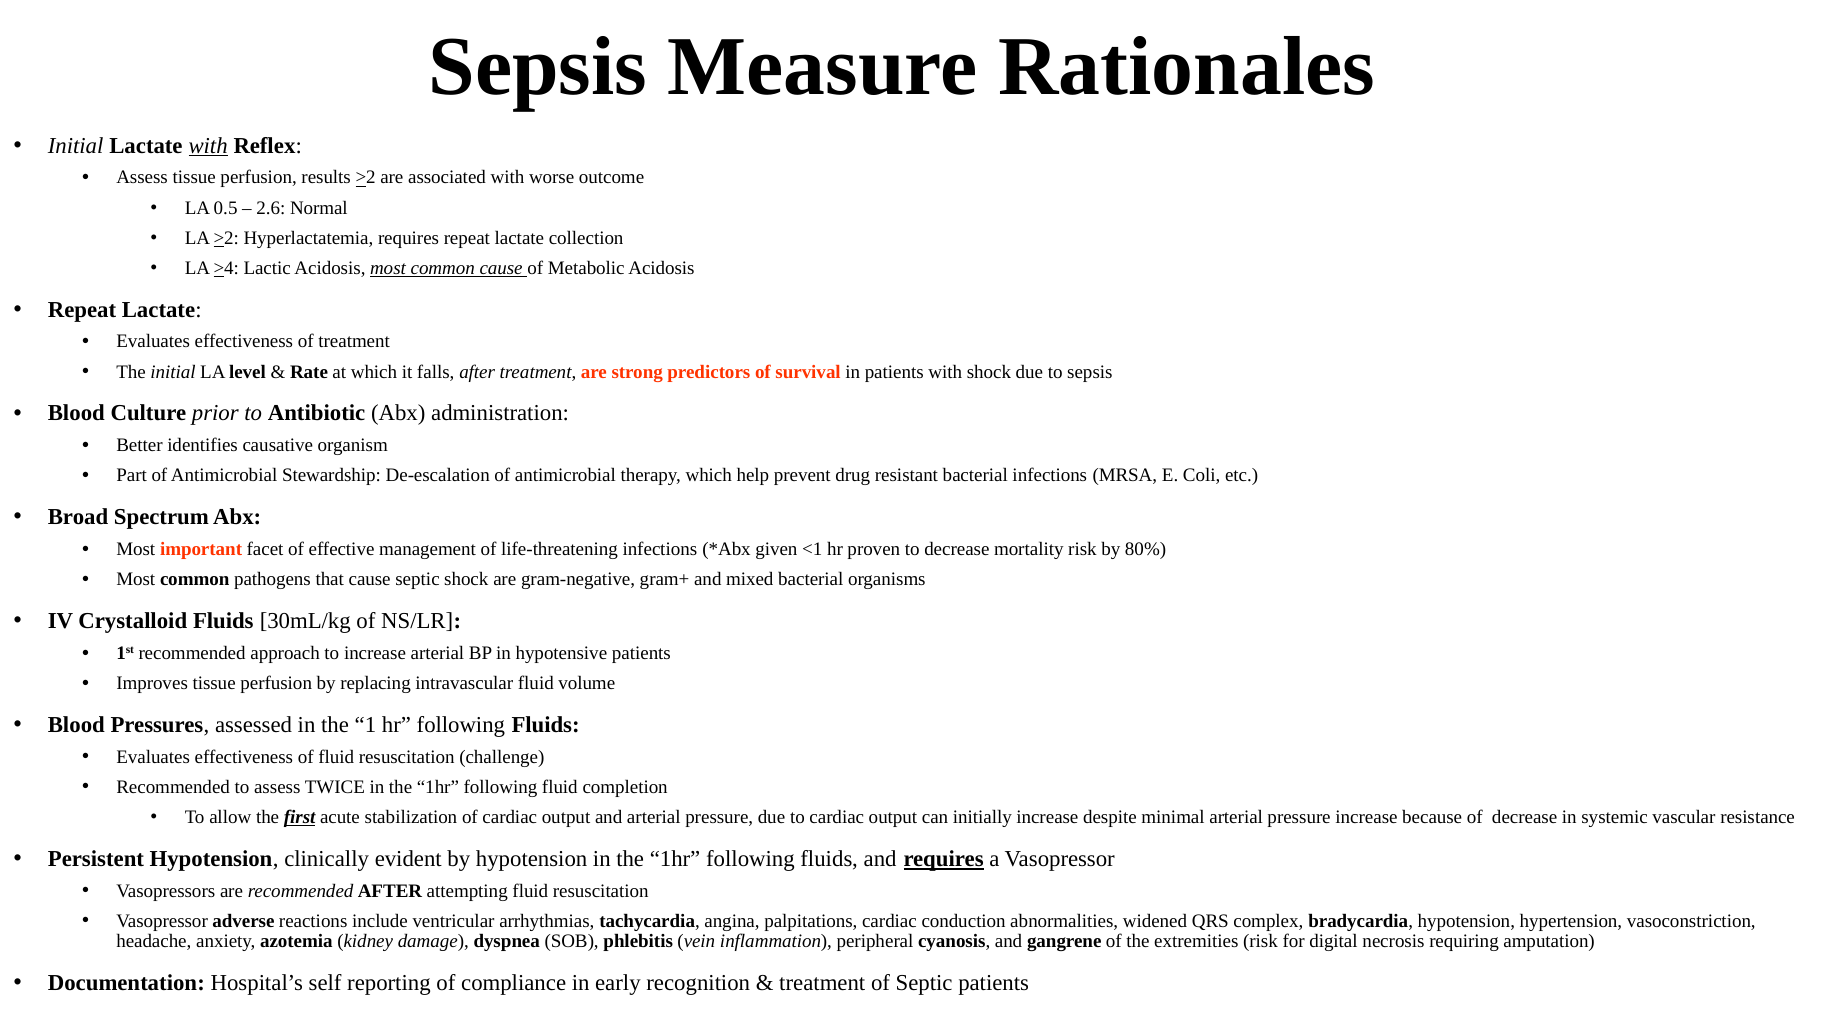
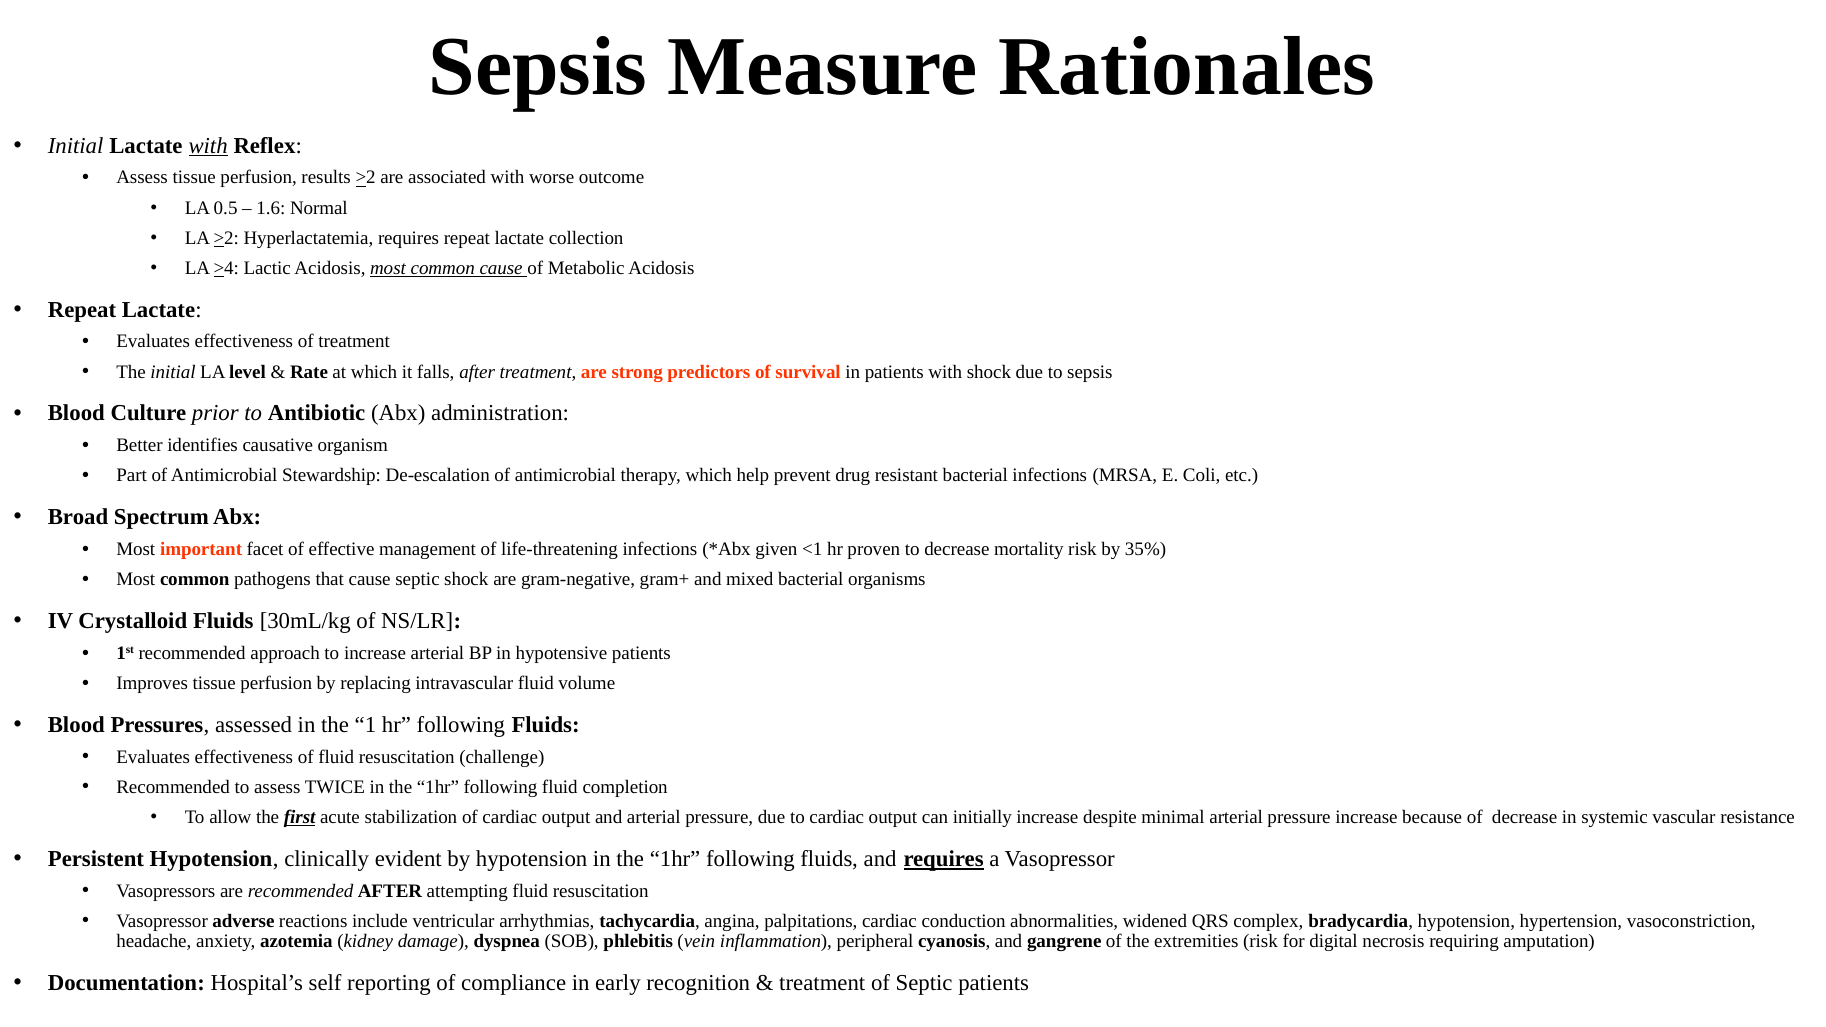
2.6: 2.6 -> 1.6 (271, 208)
80%: 80% -> 35% (1146, 549)
